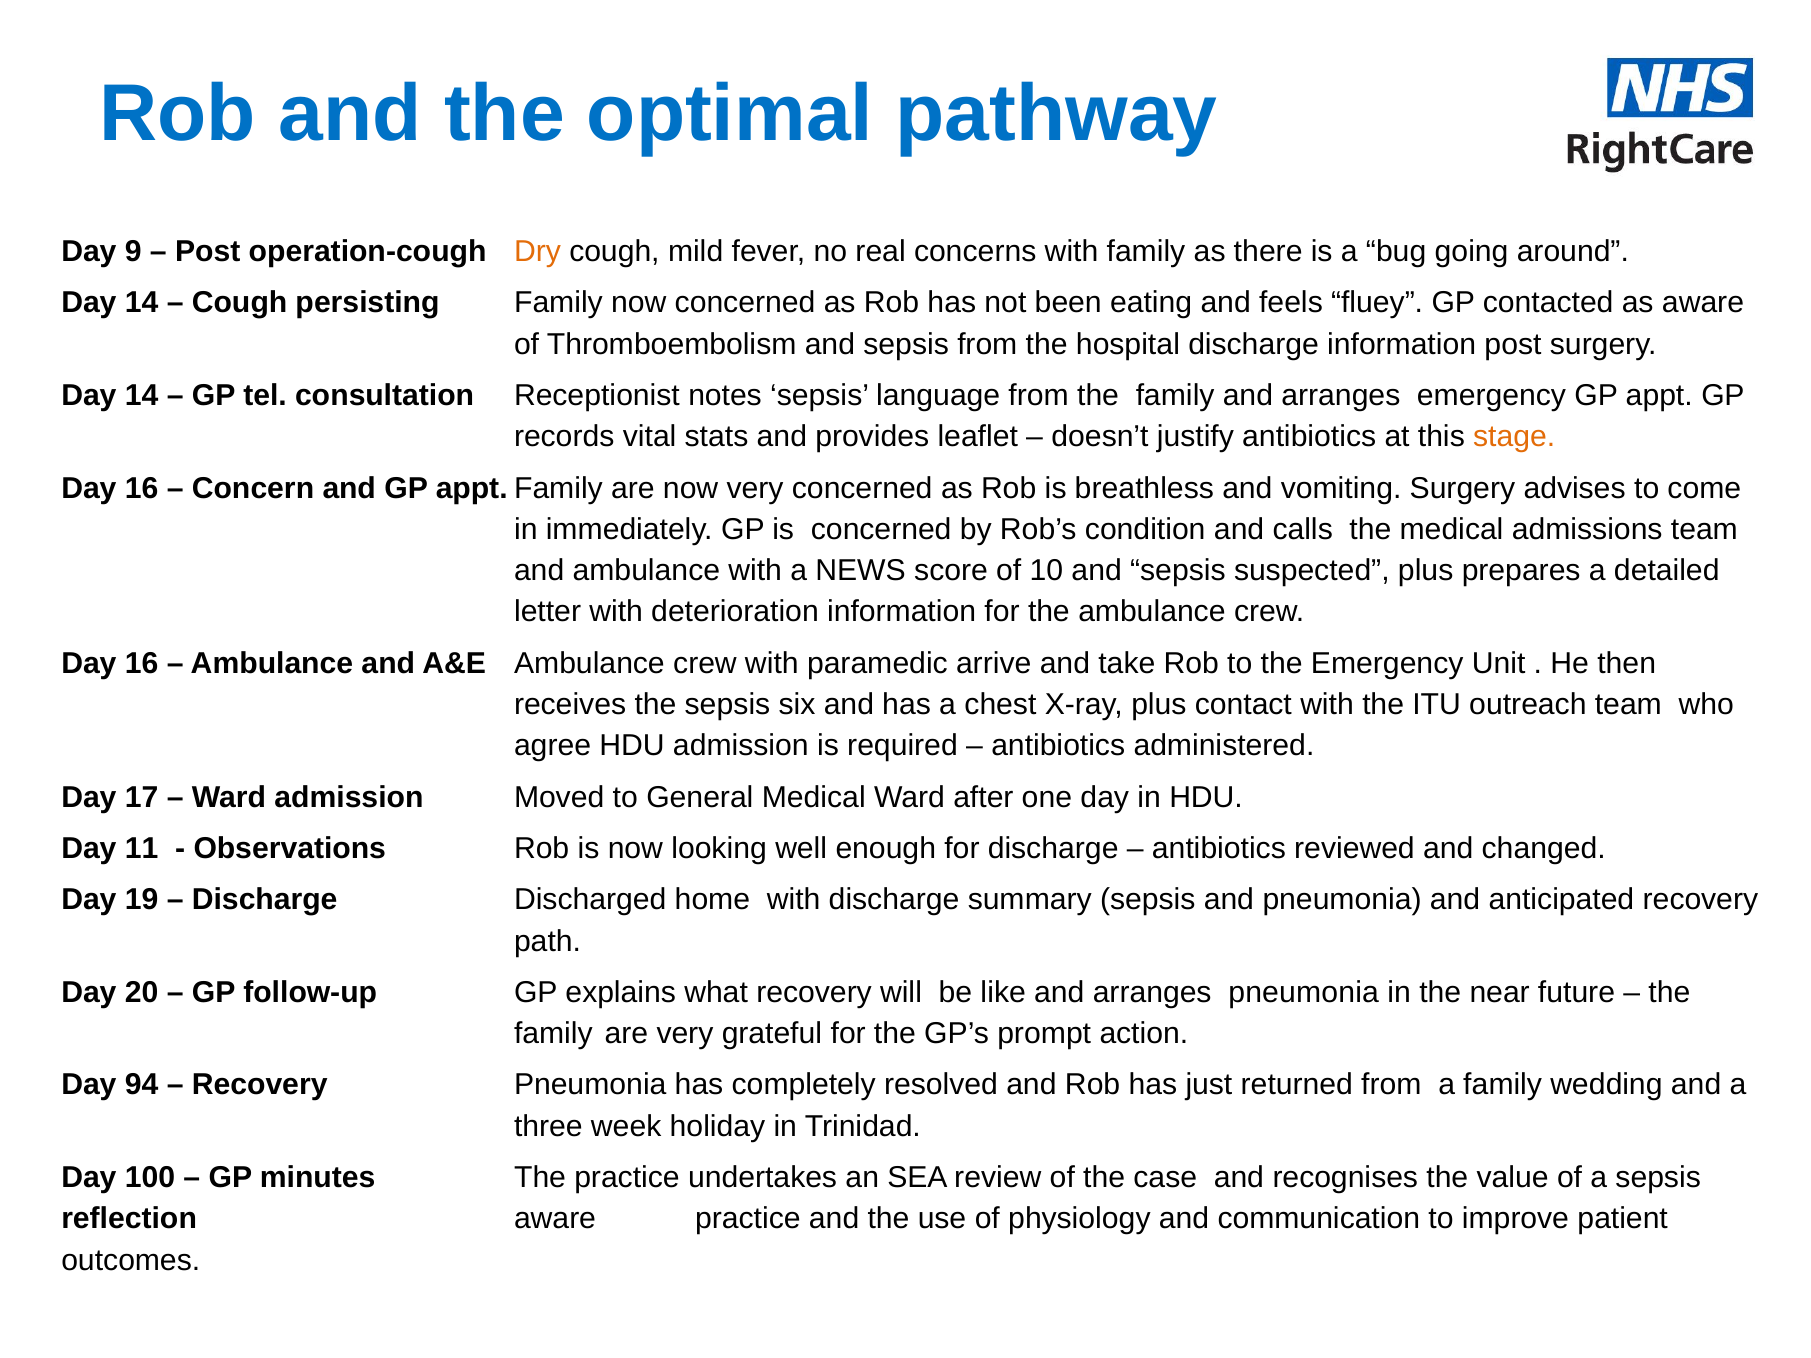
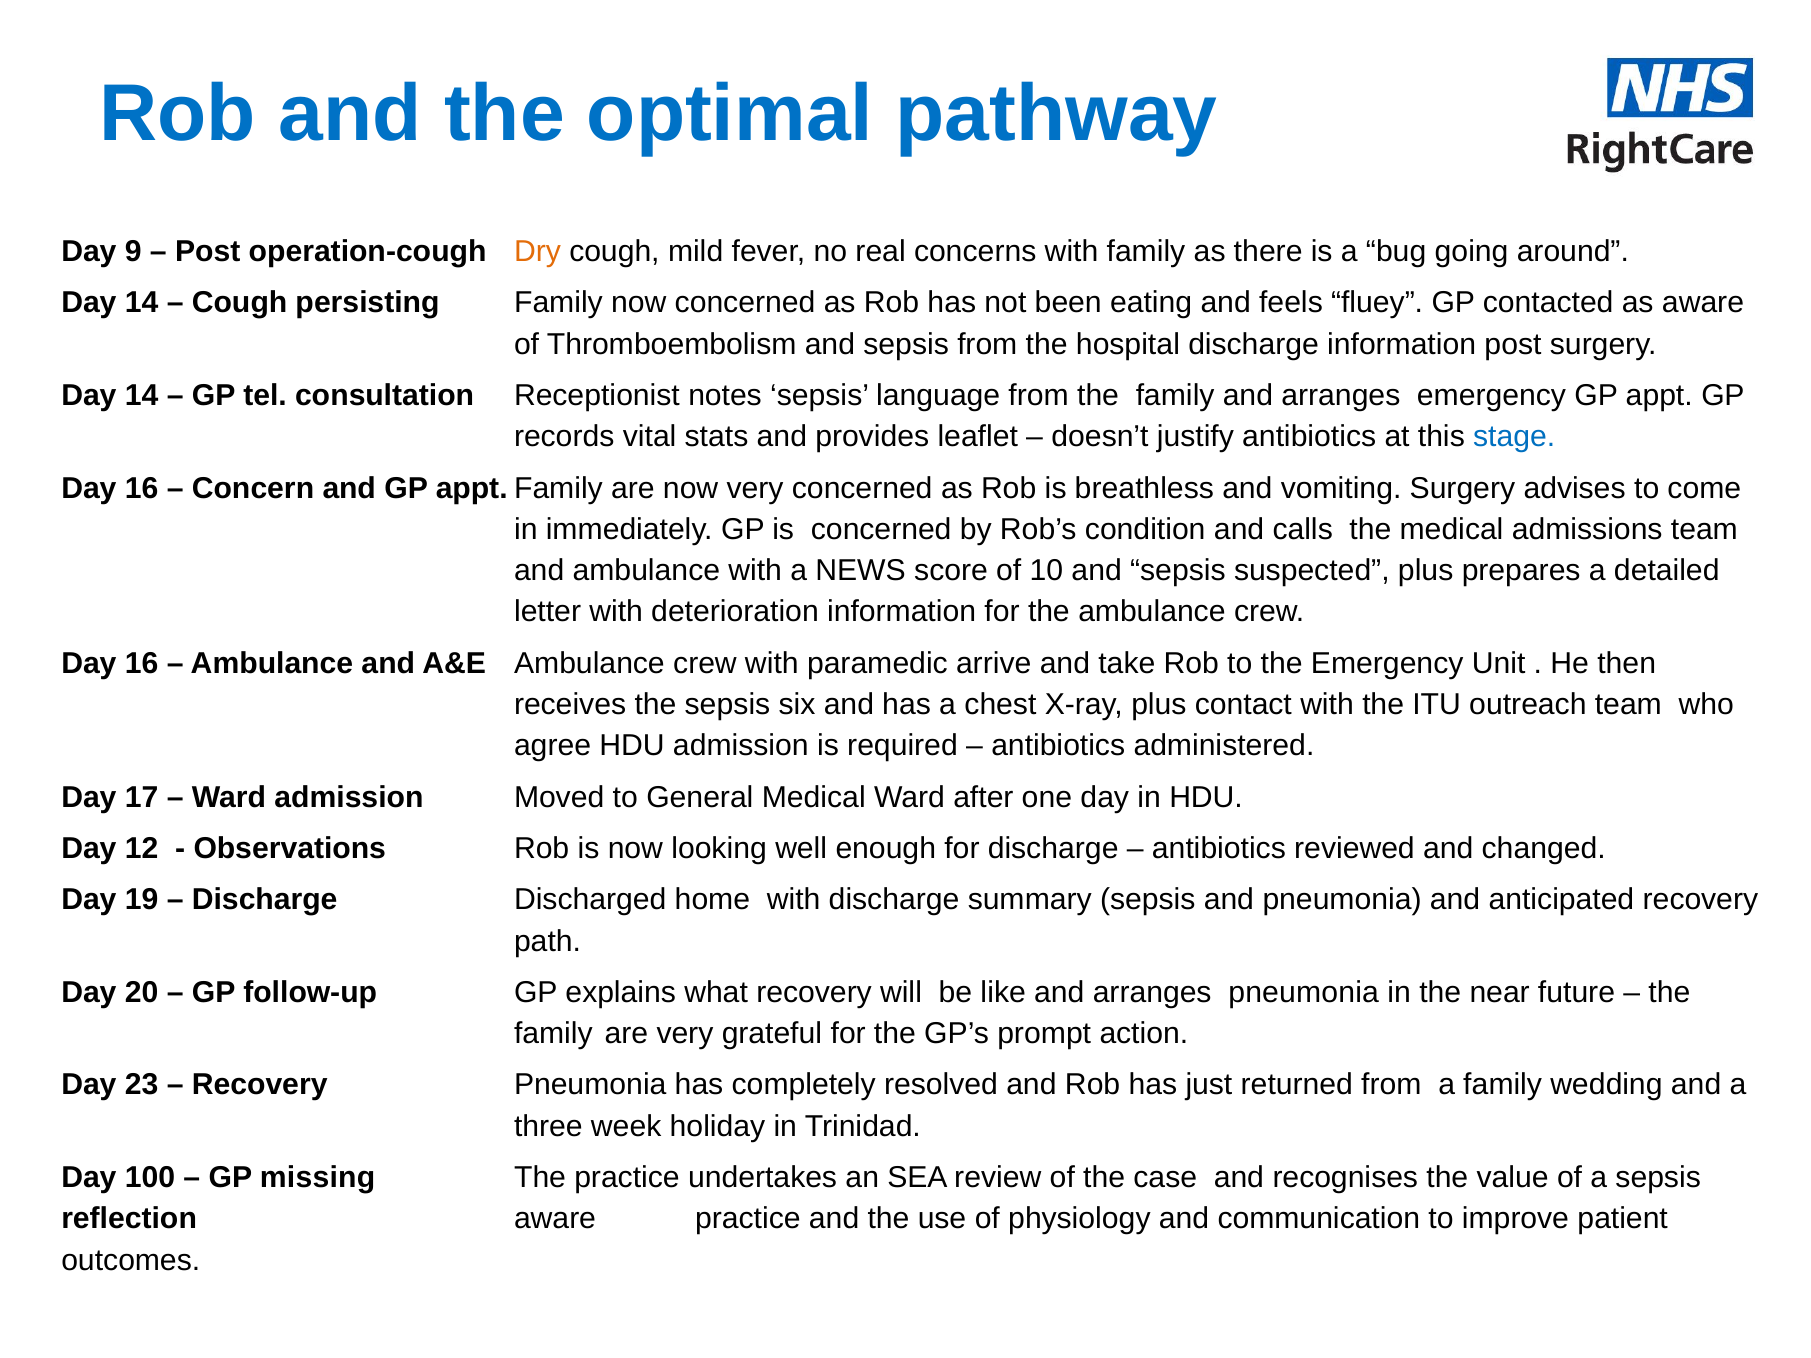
stage colour: orange -> blue (1514, 437)
11: 11 -> 12 (142, 849)
94: 94 -> 23 (142, 1085)
minutes: minutes -> missing (318, 1178)
